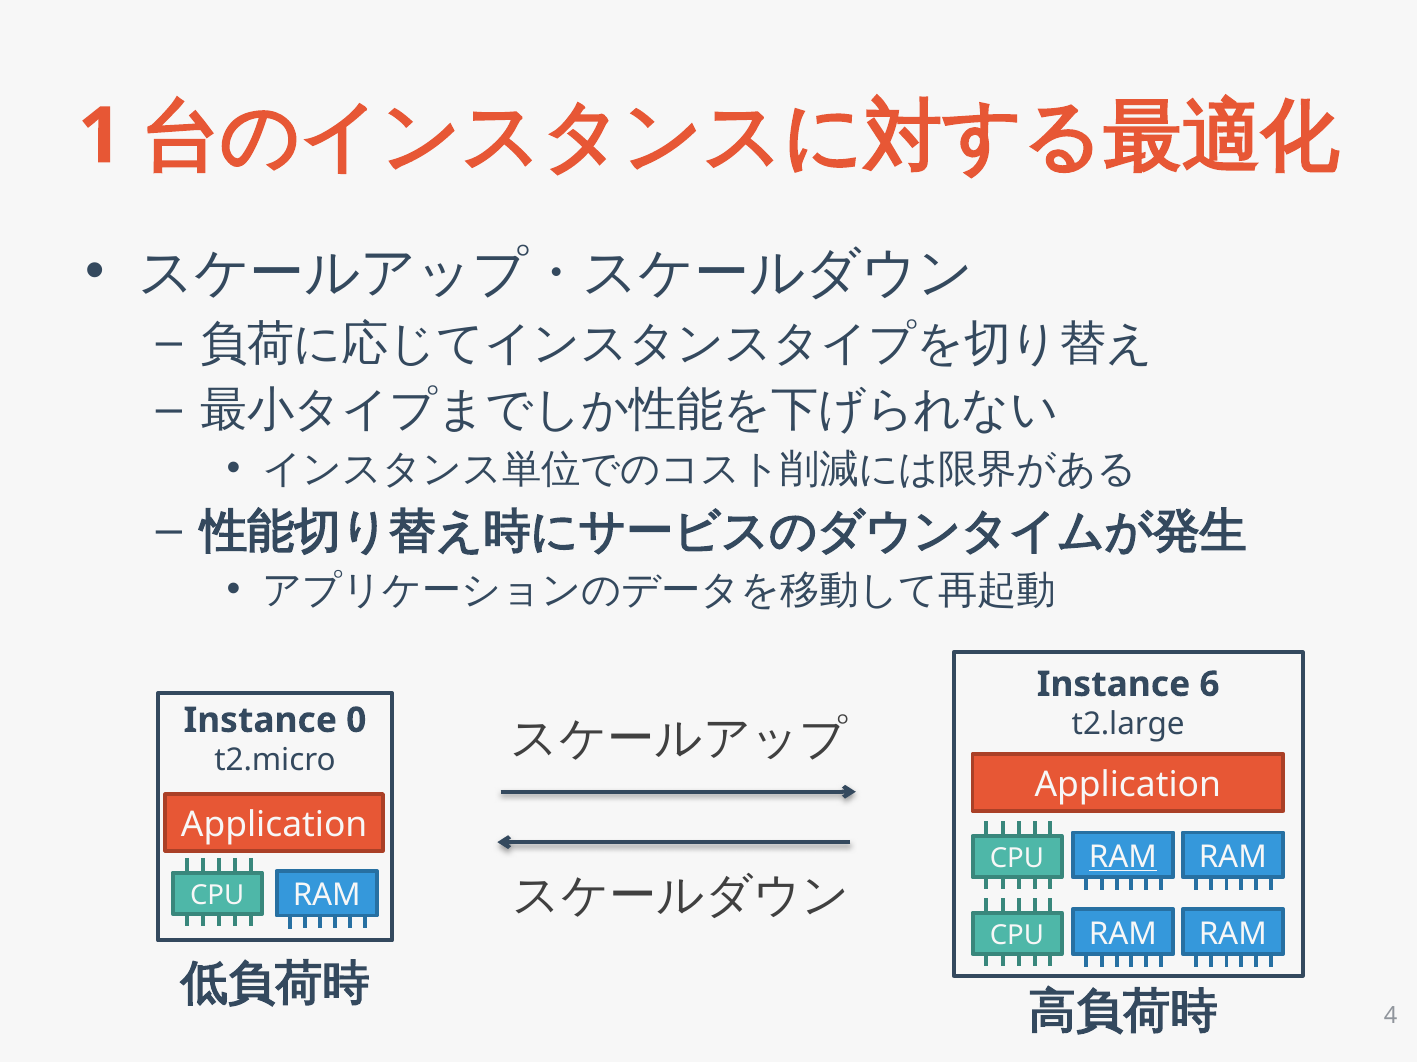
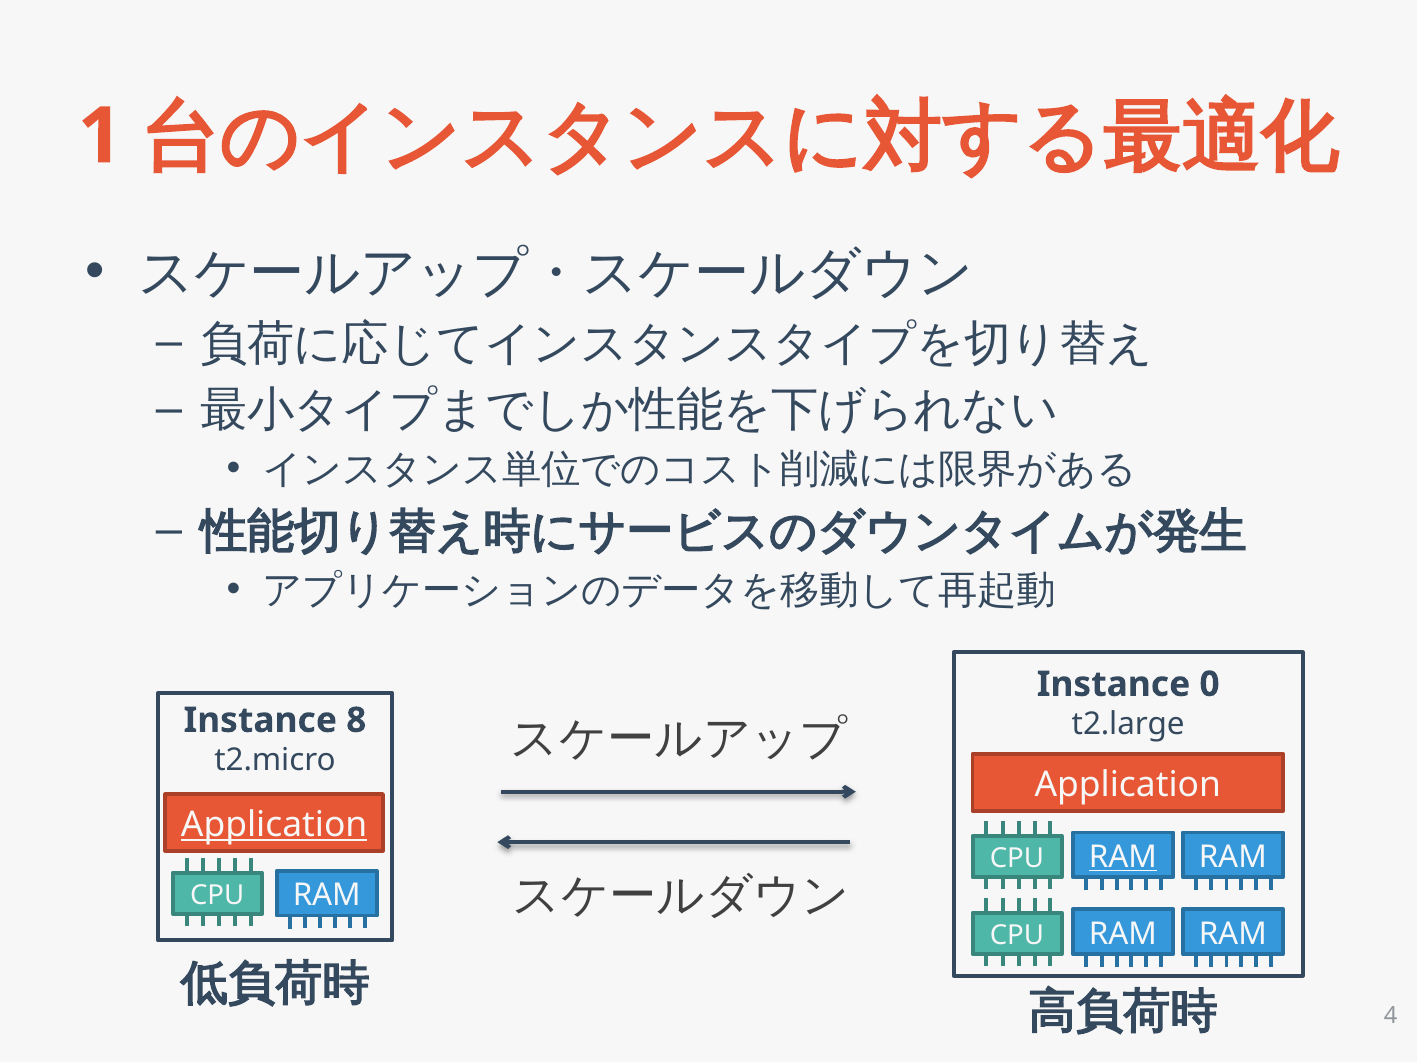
6: 6 -> 0 (1210, 685)
0: 0 -> 8 (356, 721)
Application underline: none -> present (274, 825)
